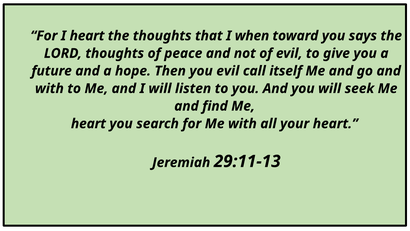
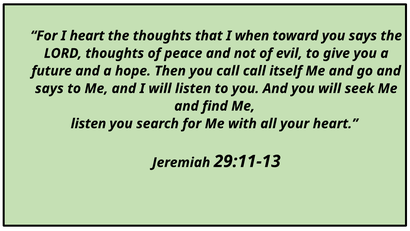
you evil: evil -> call (228, 71)
with: with -> says (49, 88)
heart: heart -> listen (88, 123)
